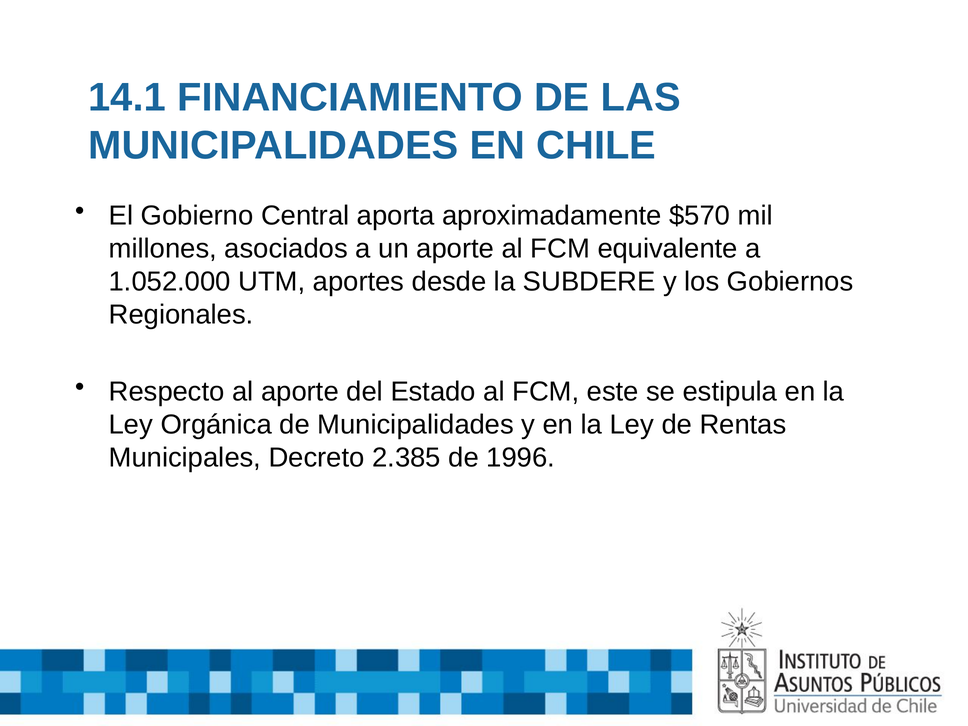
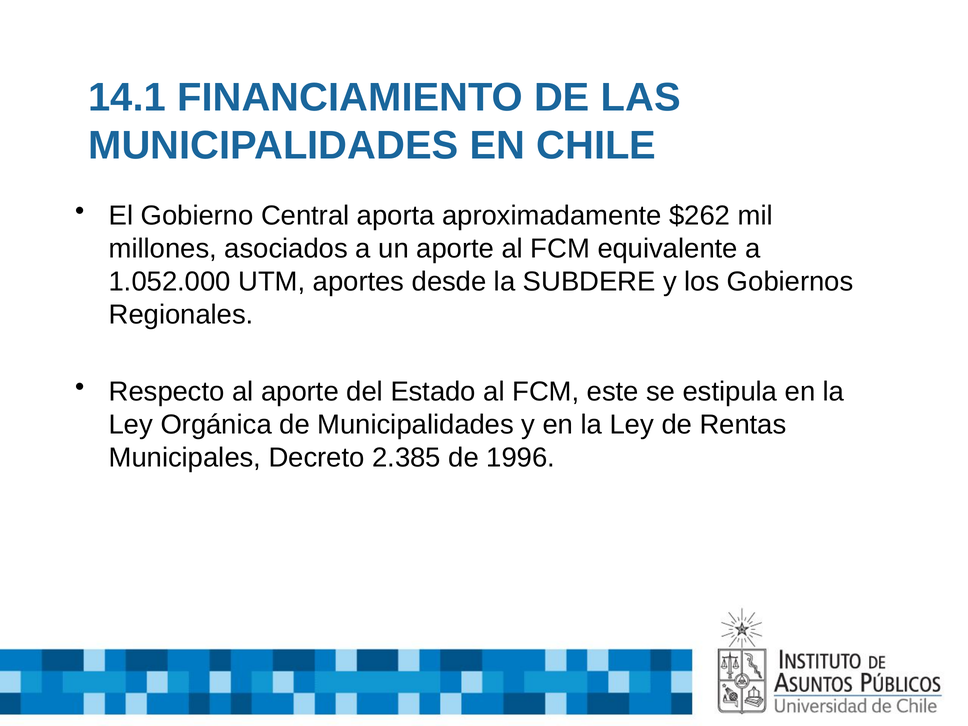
$570: $570 -> $262 (700, 216)
